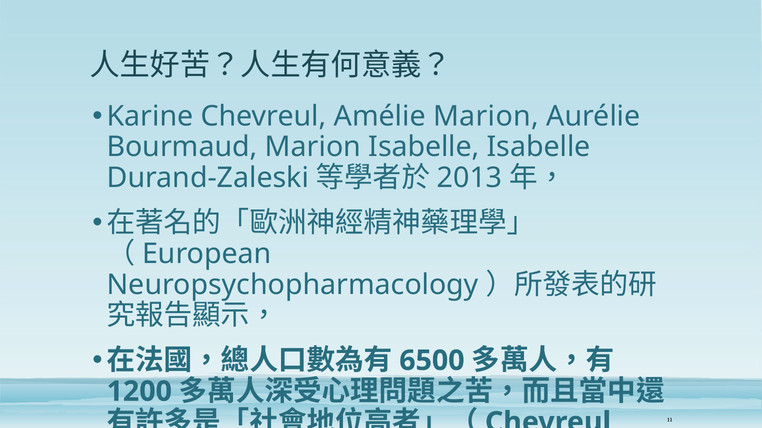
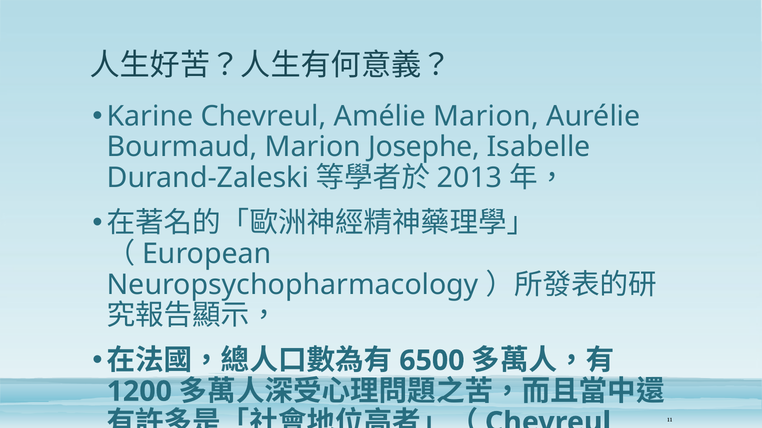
Marion Isabelle: Isabelle -> Josephe (424, 147)
